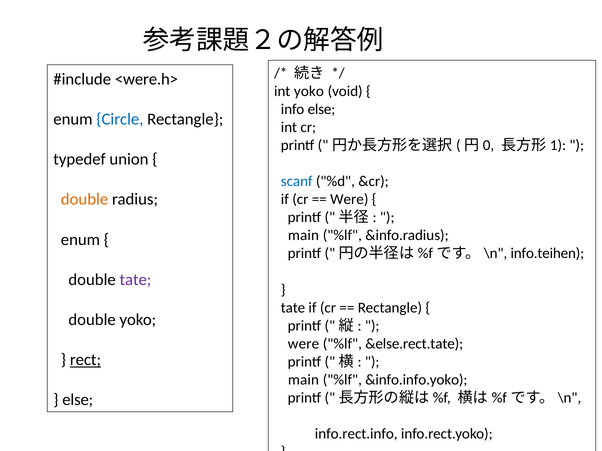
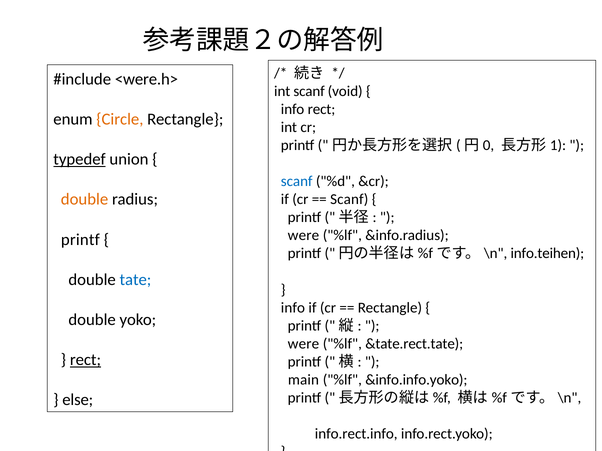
int yoko: yoko -> scanf (309, 91)
info else: else -> rect (321, 109)
Circle colour: blue -> orange (120, 119)
typedef underline: none -> present (79, 159)
Were: Were -> Scanf (349, 200)
main: main -> were (303, 236)
enum: enum -> printf (80, 240)
tate colour: purple -> blue (135, 280)
tate: tate -> info (293, 308)
&else.rect.tate: &else.rect.tate -> &tate.rect.tate (414, 344)
